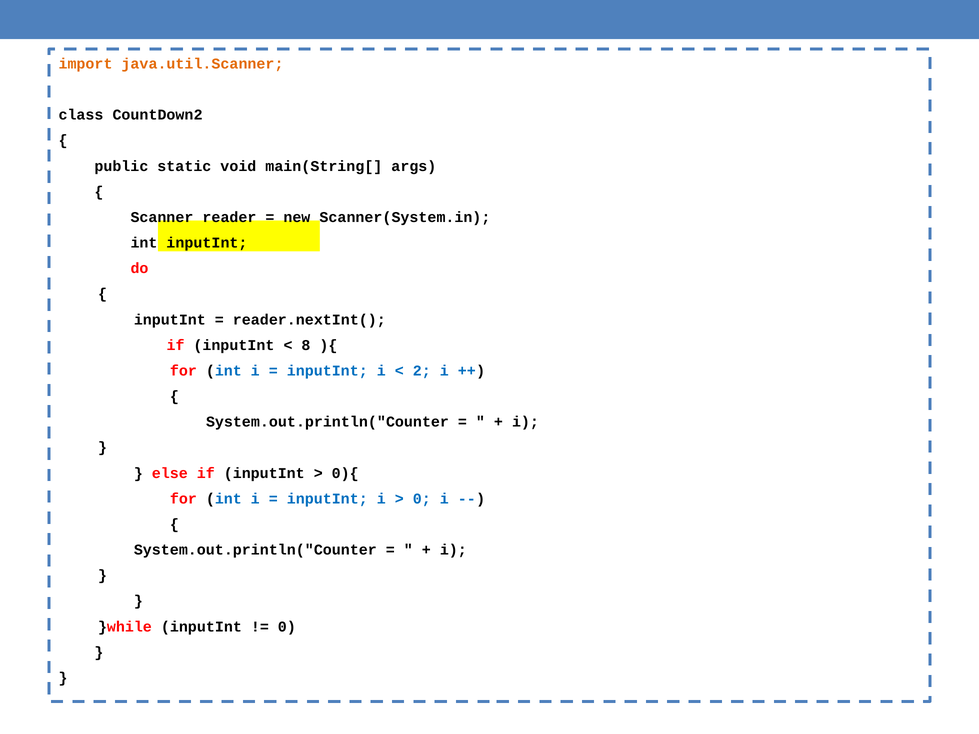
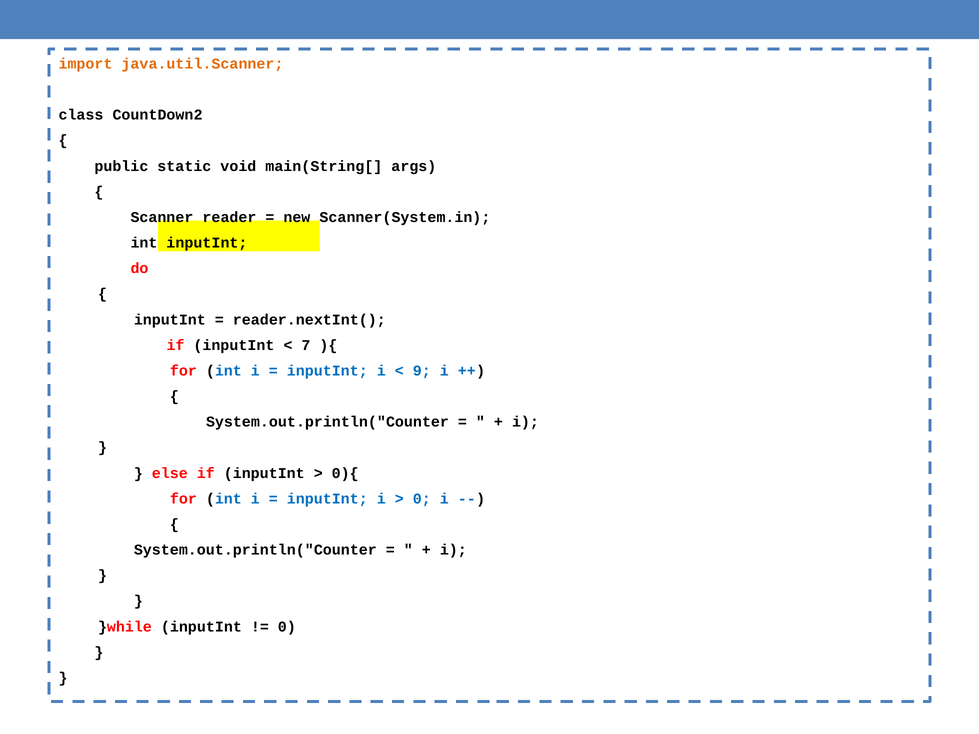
8: 8 -> 7 (306, 345)
2: 2 -> 9 (422, 371)
